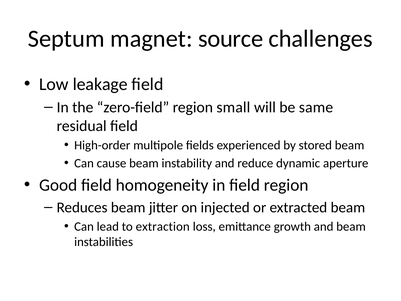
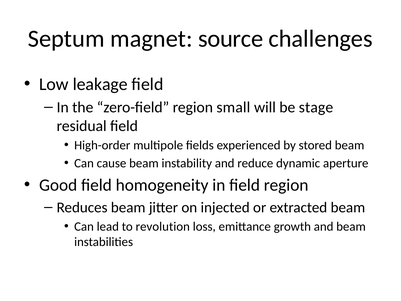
same: same -> stage (316, 107)
extraction: extraction -> revolution (163, 226)
